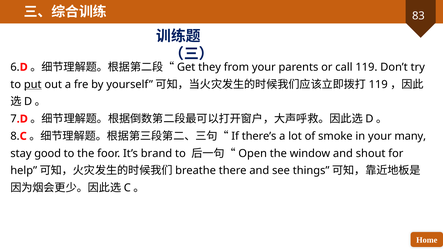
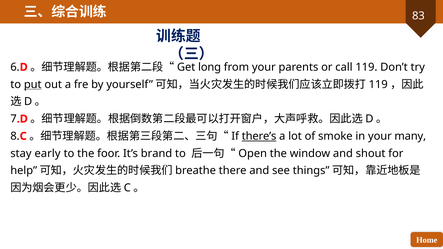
they: they -> long (210, 67)
there’s underline: none -> present (259, 136)
good: good -> early (48, 154)
